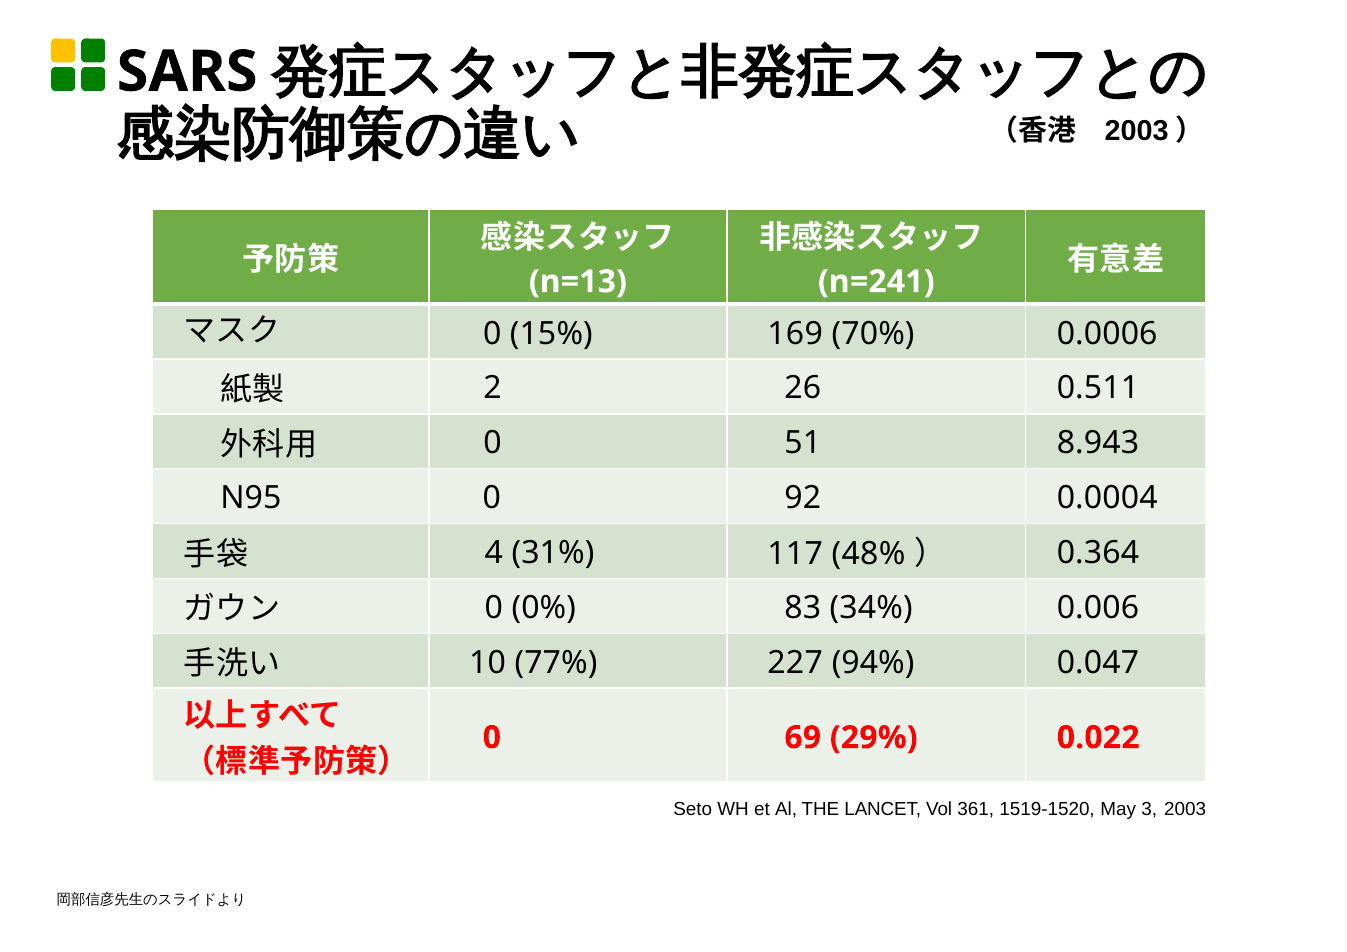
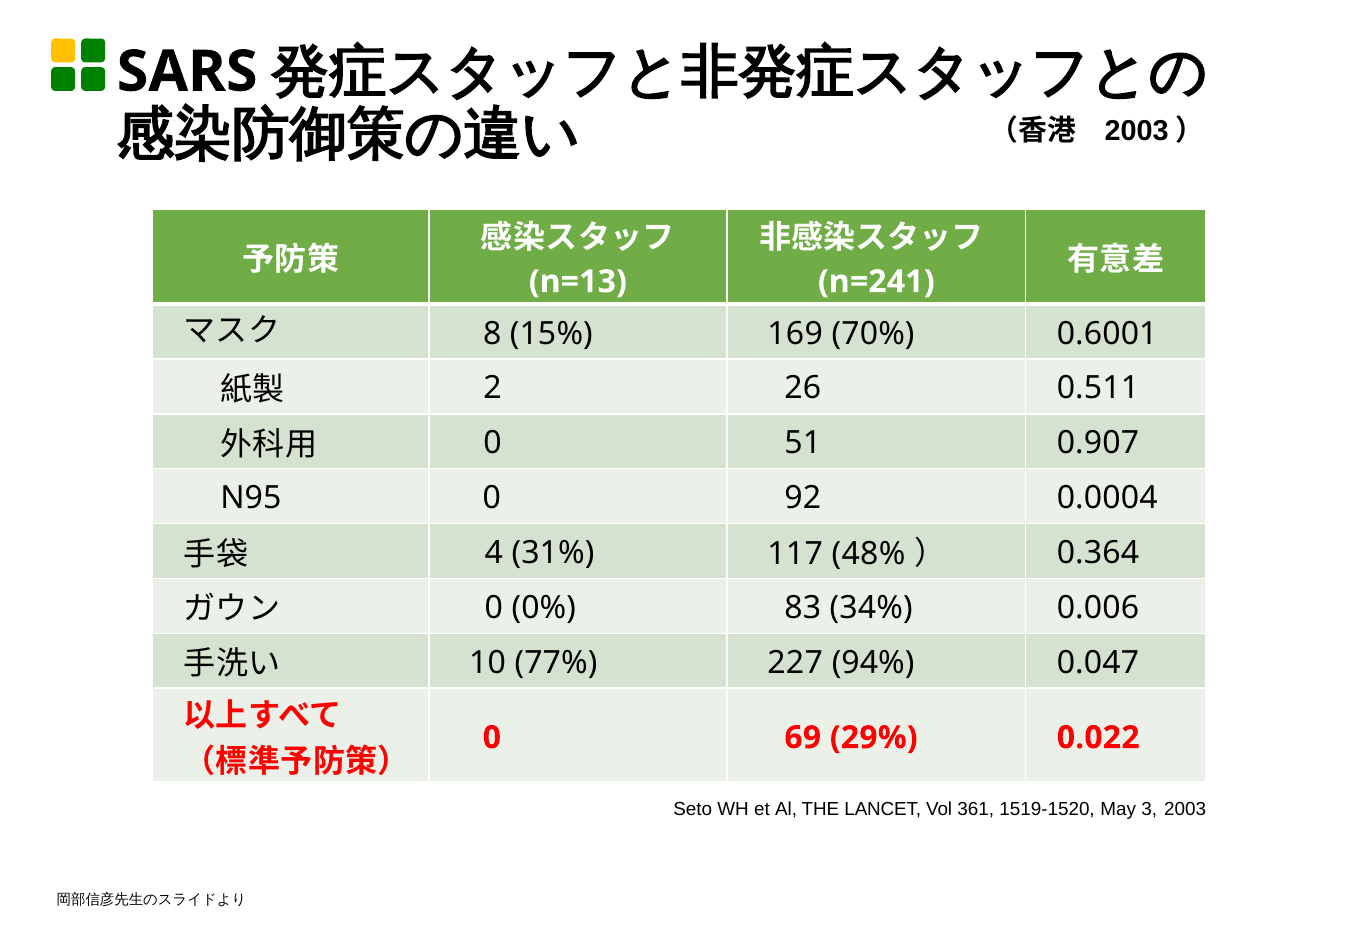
0: 0 -> 8 (492, 334)
0.0006: 0.0006 -> 0.6001 (1107, 334)
8.943: 8.943 -> 0.907 (1098, 443)
